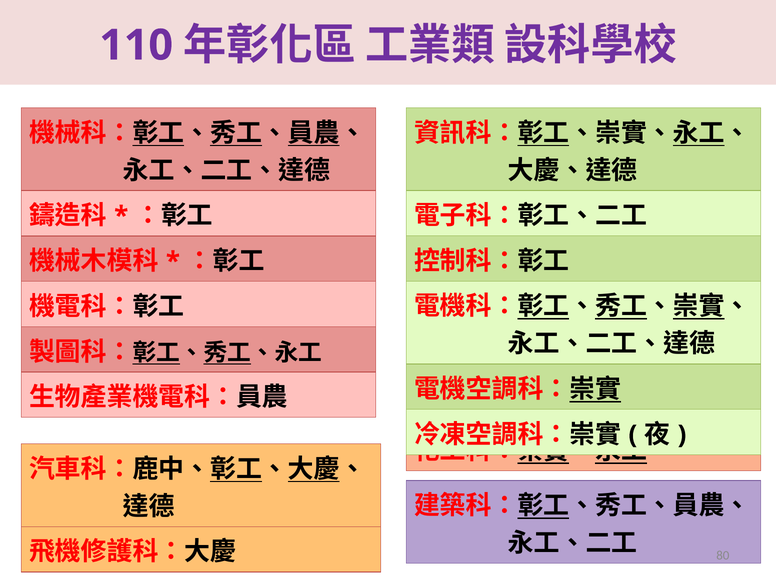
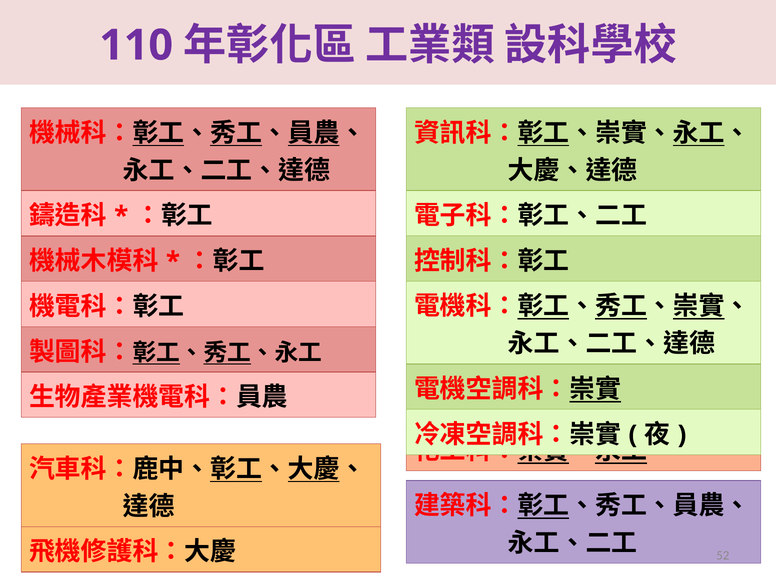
80: 80 -> 52 (723, 556)
